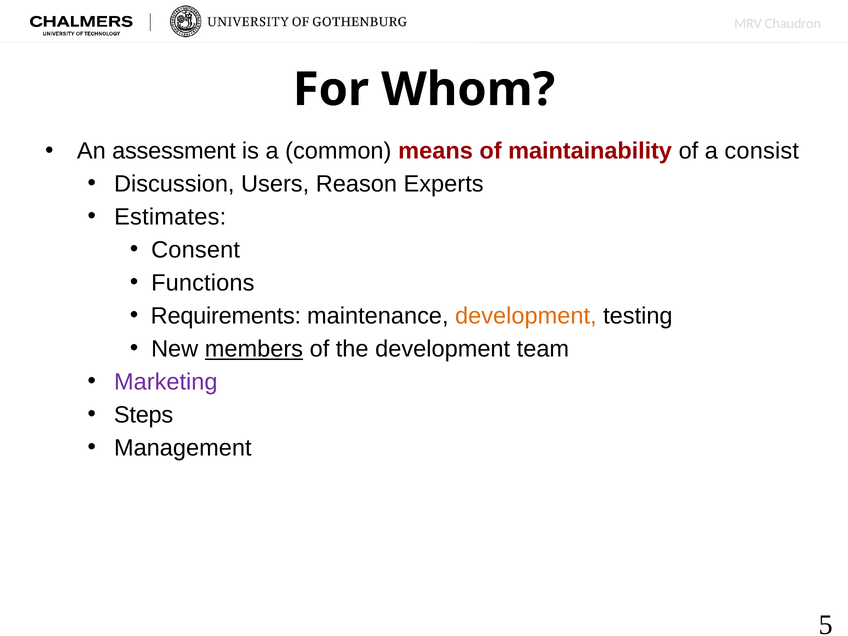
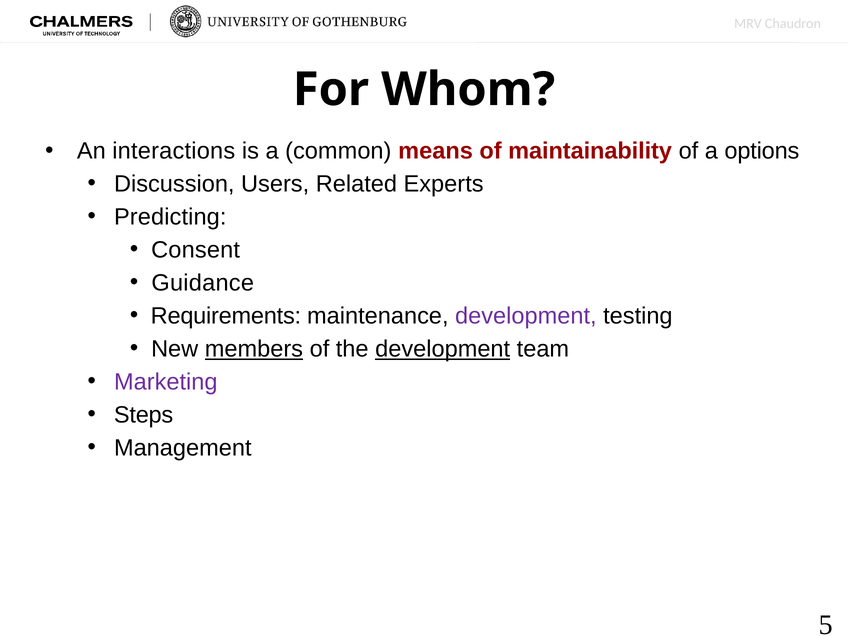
assessment: assessment -> interactions (174, 151)
consist: consist -> options (762, 151)
Reason: Reason -> Related (356, 184)
Estimates: Estimates -> Predicting (170, 217)
Functions: Functions -> Guidance (203, 283)
development colour: orange -> purple (526, 316)
development underline: none -> present (443, 349)
